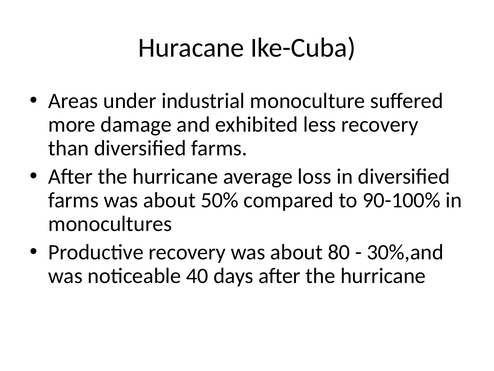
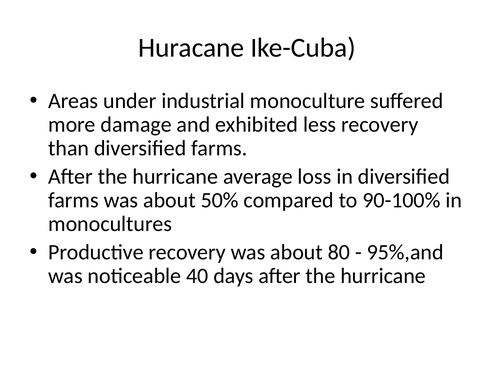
30%,and: 30%,and -> 95%,and (405, 252)
